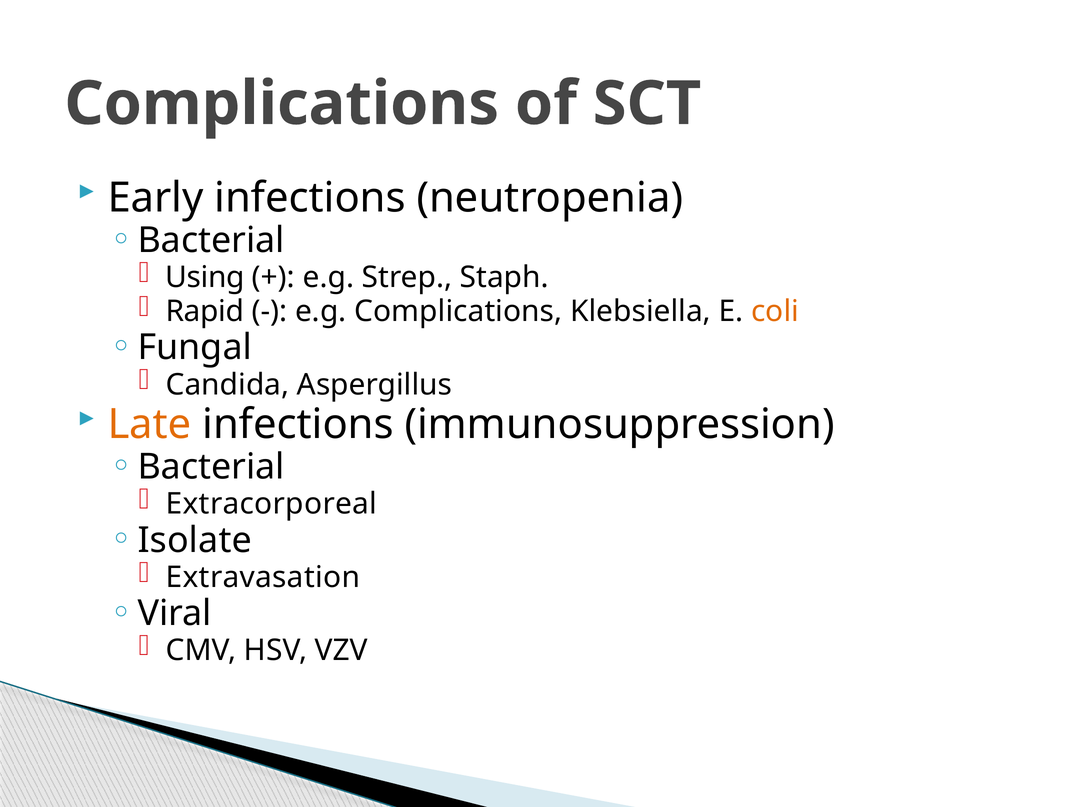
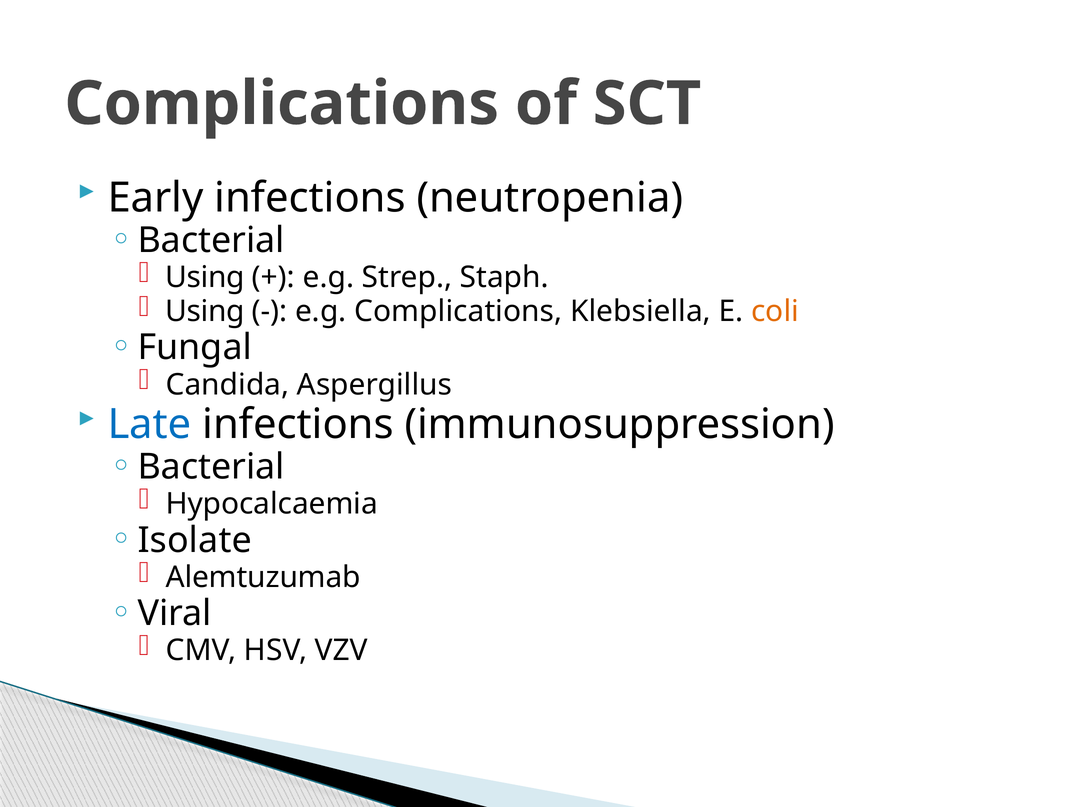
Rapid: Rapid -> Using (205, 311)
Late colour: orange -> blue (149, 425)
Extracorporeal: Extracorporeal -> Hypocalcaemia (272, 504)
Extravasation: Extravasation -> Alemtuzumab (263, 577)
